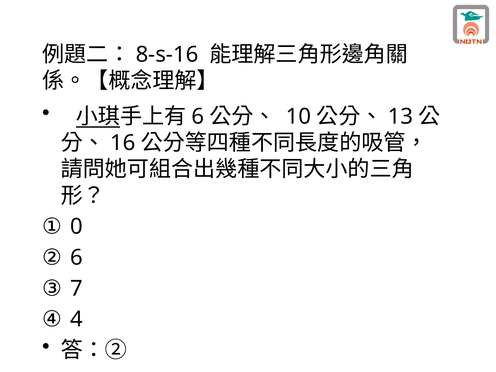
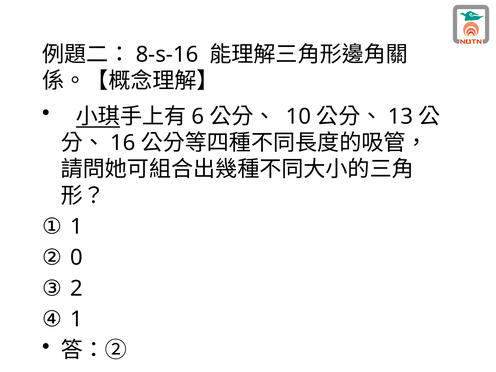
0: 0 -> 1 (76, 227)
6: 6 -> 0 (76, 258)
7: 7 -> 2 (76, 288)
4: 4 -> 1 (76, 319)
